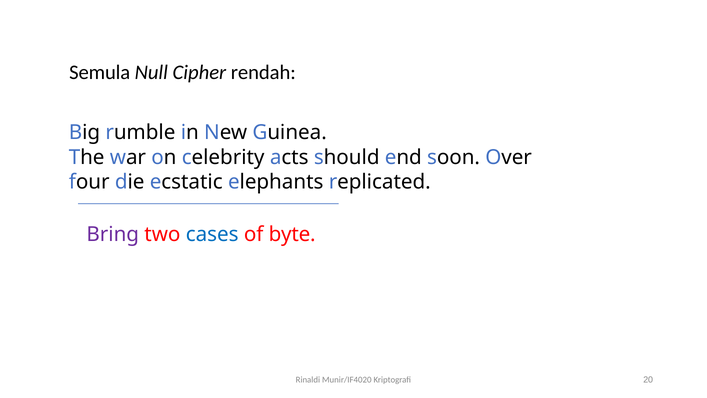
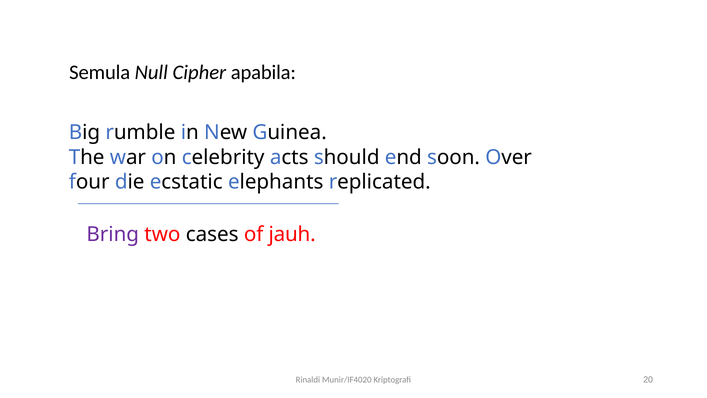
rendah: rendah -> apabila (263, 73)
cases colour: blue -> black (212, 234)
byte: byte -> jauh (292, 234)
